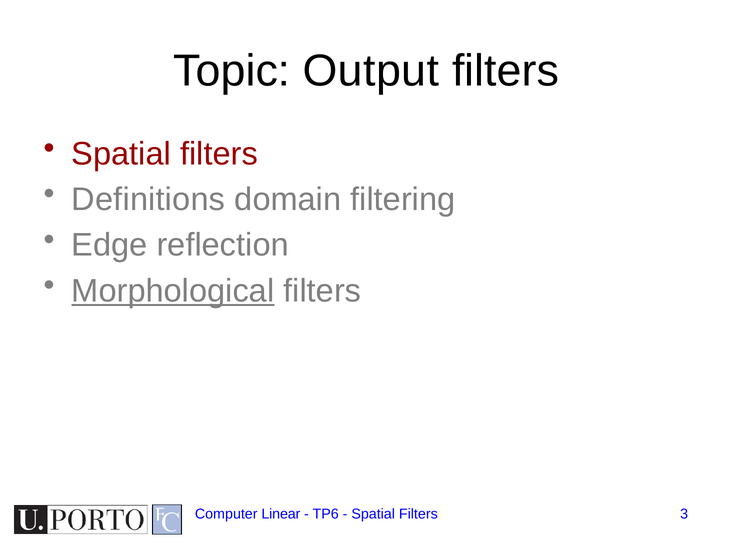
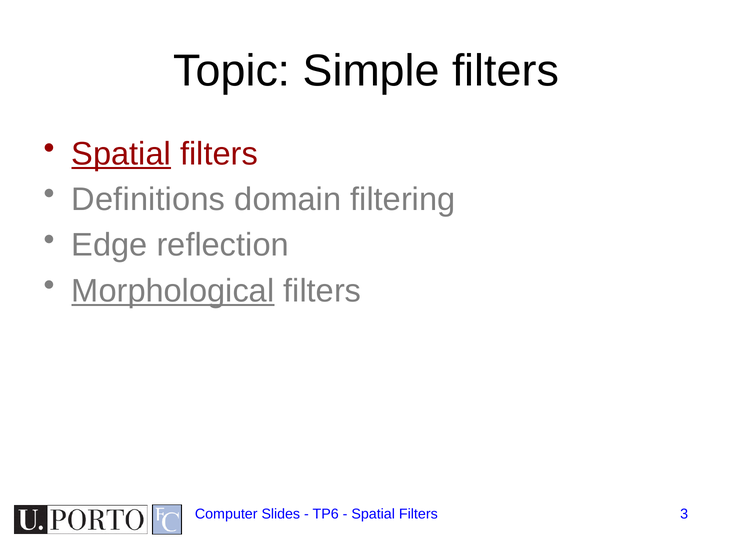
Output: Output -> Simple (371, 71)
Spatial underline: none -> present (121, 154)
Linear: Linear -> Slides (281, 514)
